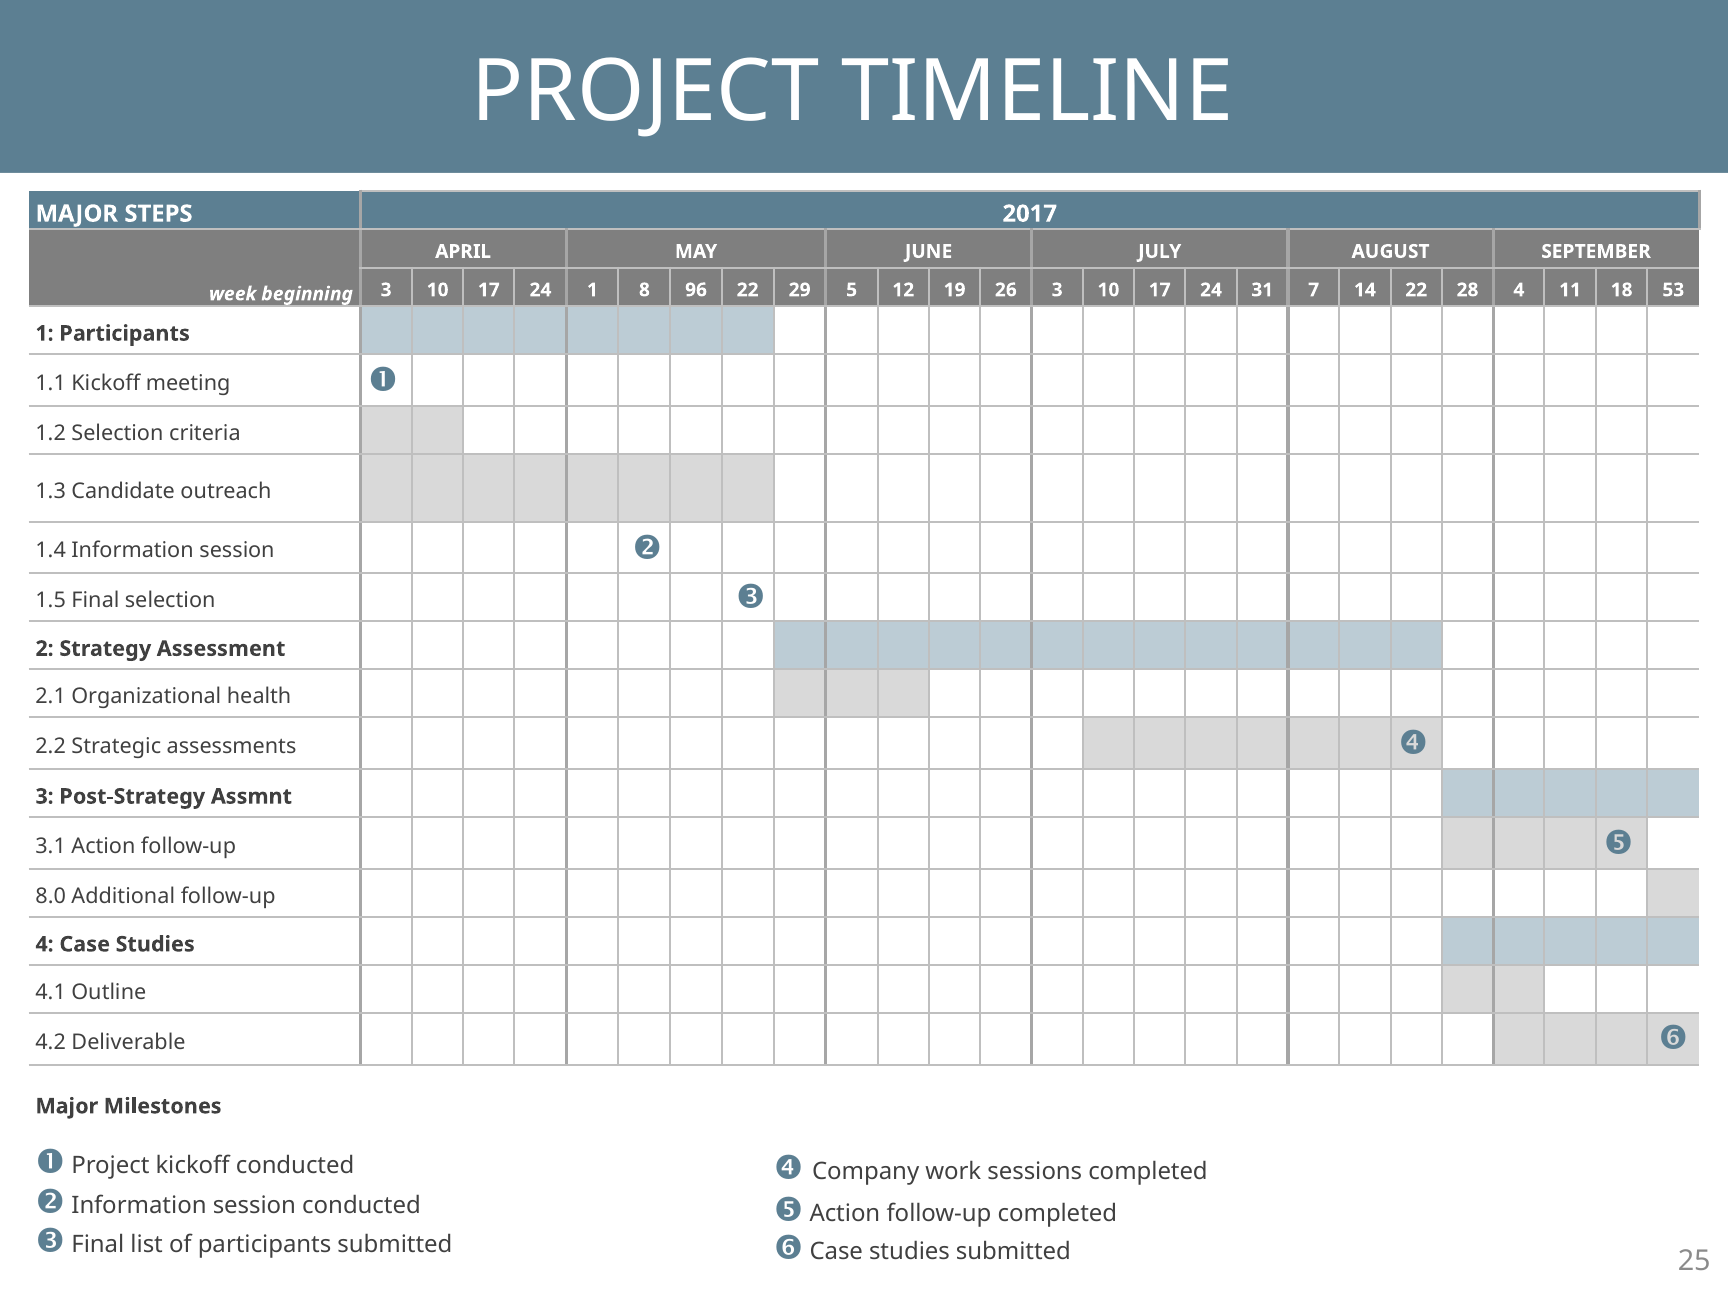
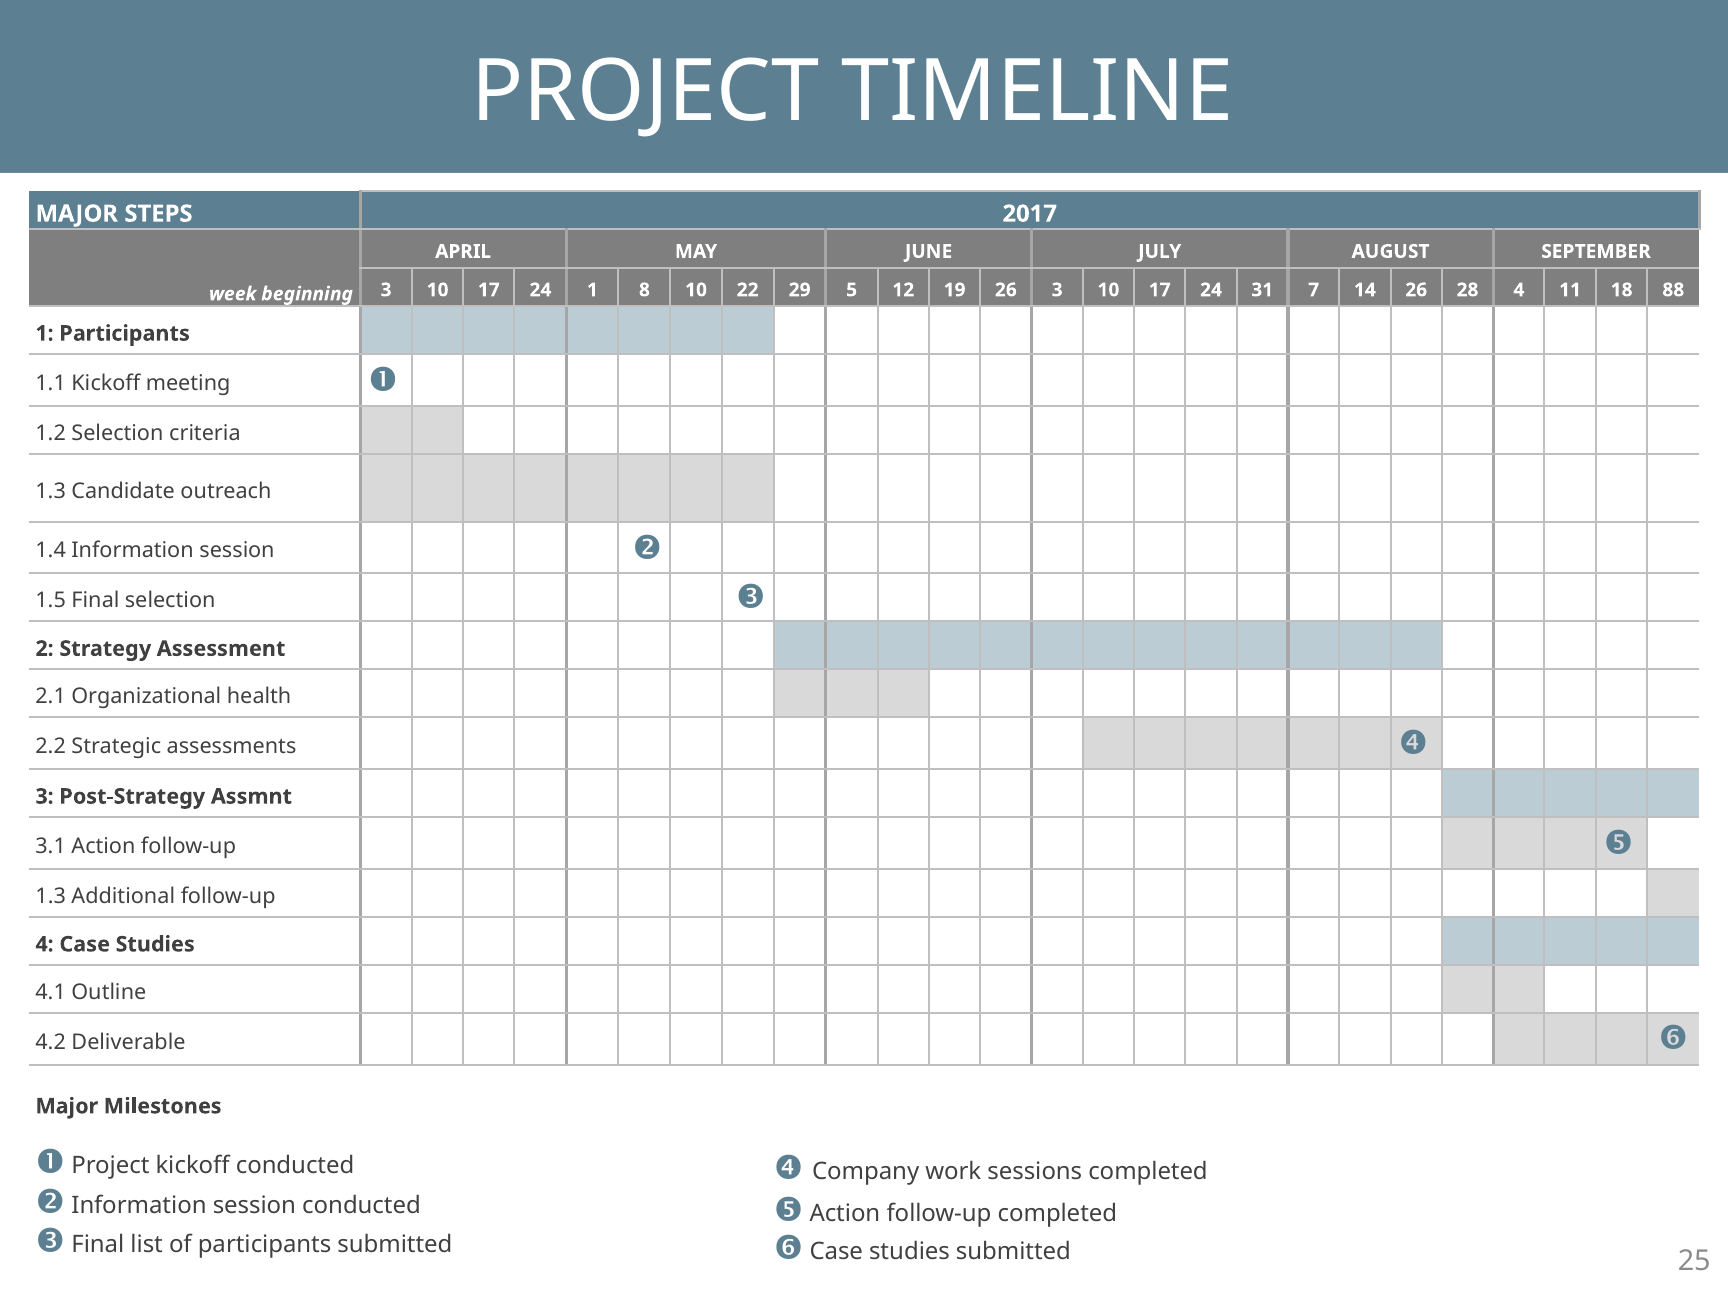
8 96: 96 -> 10 (696, 290)
14 22: 22 -> 26 (1416, 290)
53: 53 -> 88 (1673, 290)
8.0: 8.0 -> 1.3 (51, 896)
